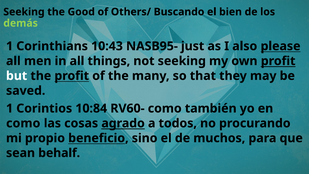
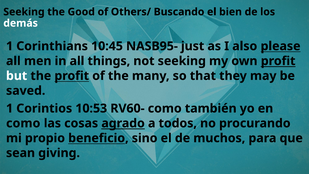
demás colour: light green -> white (21, 23)
10:43: 10:43 -> 10:45 (107, 46)
10:84: 10:84 -> 10:53 (91, 108)
behalf: behalf -> giving (59, 153)
